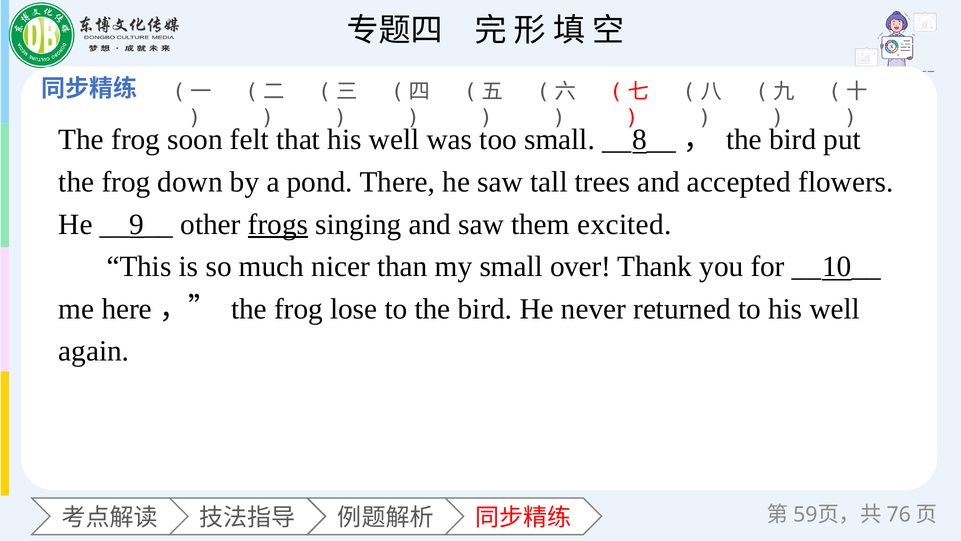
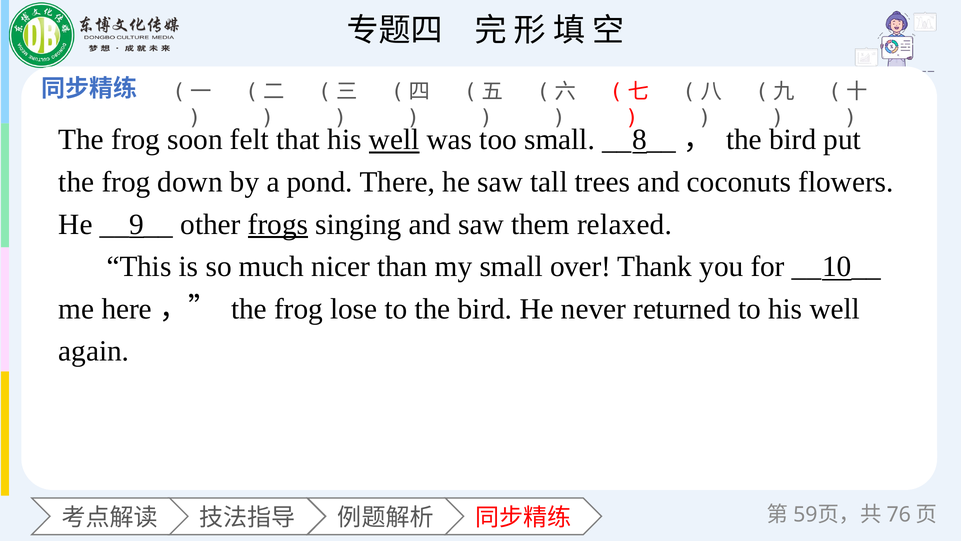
well underline: none -> present (394, 140)
accepted: accepted -> coconuts (739, 182)
excited: excited -> relaxed (625, 224)
